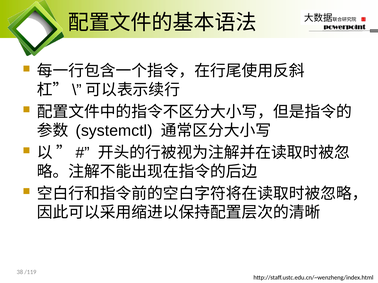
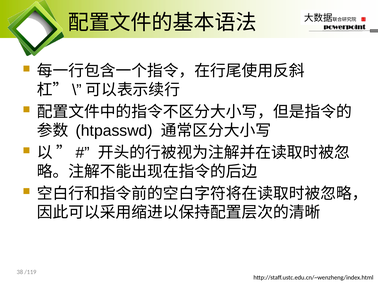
systemctl: systemctl -> htpasswd (114, 131)
